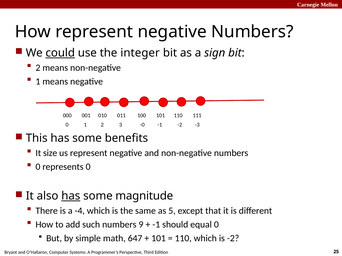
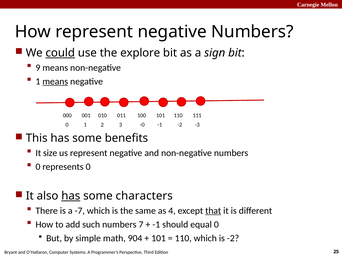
integer: integer -> explore (140, 53)
2: 2 -> 9 (38, 68)
means underline: none -> present (55, 82)
magnitude: magnitude -> characters (144, 196)
-4: -4 -> -7 (80, 211)
5: 5 -> 4 (172, 211)
that underline: none -> present (213, 211)
9: 9 -> 7 (141, 225)
647: 647 -> 904 (135, 239)
